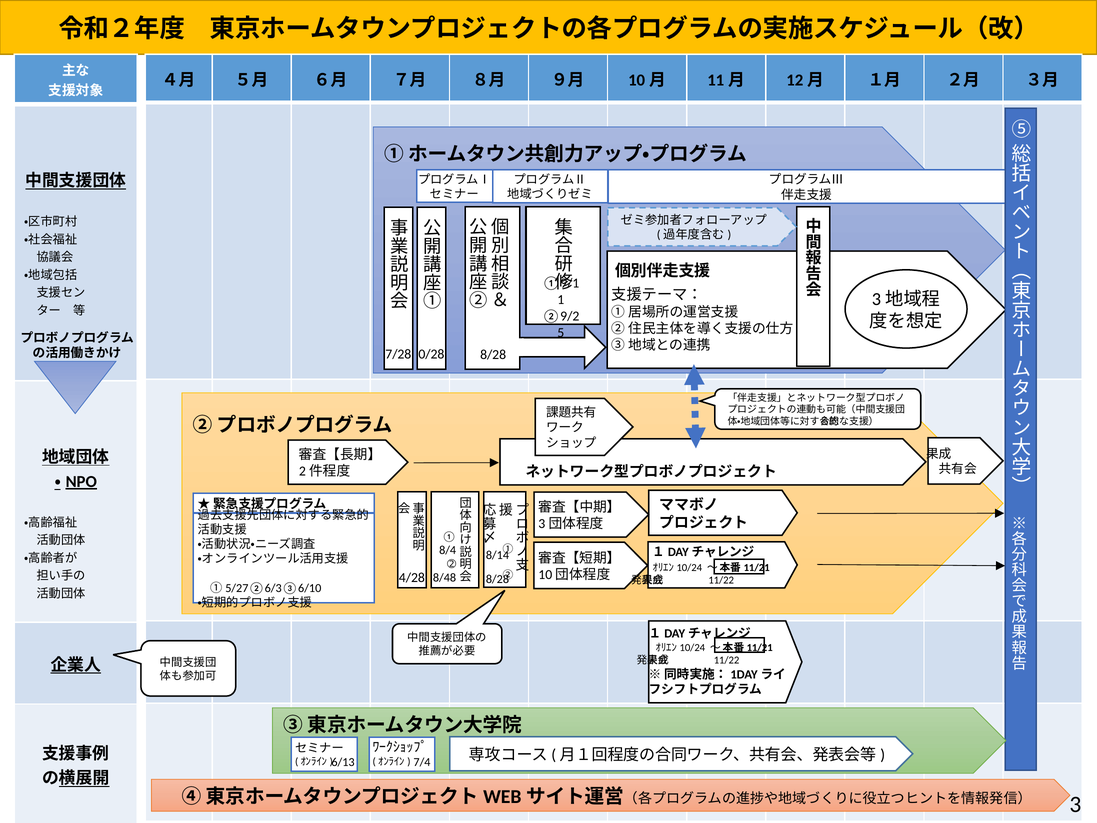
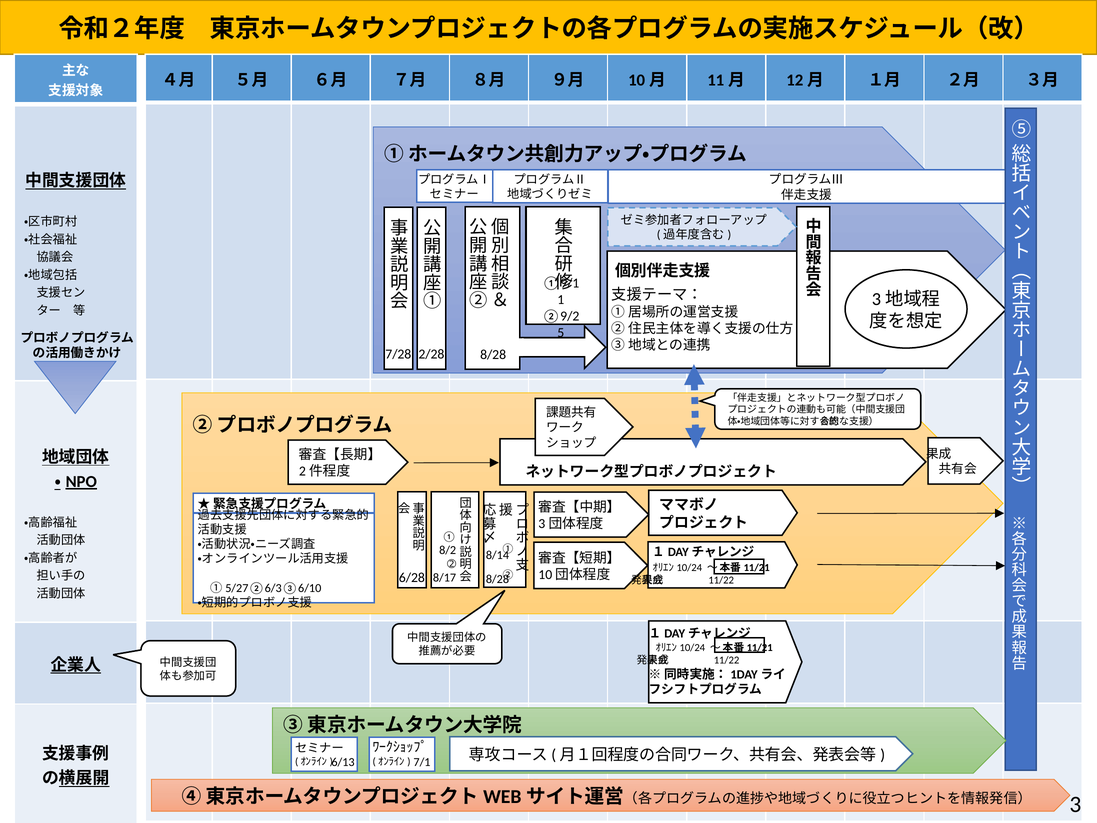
0/28: 0/28 -> 2/28 (431, 354)
8/4: 8/4 -> 8/2 (448, 550)
4/28: 4/28 -> 6/28 (412, 578)
8/48: 8/48 -> 8/17 (445, 578)
7/4: 7/4 -> 7/1 (422, 762)
